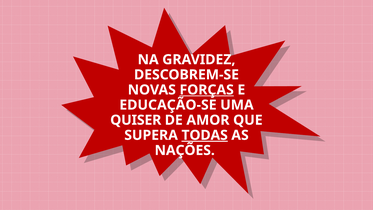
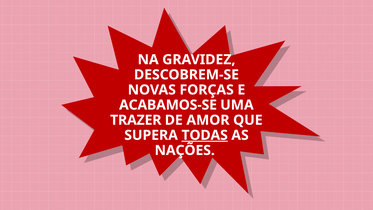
FORÇAS underline: present -> none (207, 90)
EDUCAÇÃO-SE: EDUCAÇÃO-SE -> ACABAMOS-SE (168, 105)
QUISER: QUISER -> TRAZER (136, 120)
